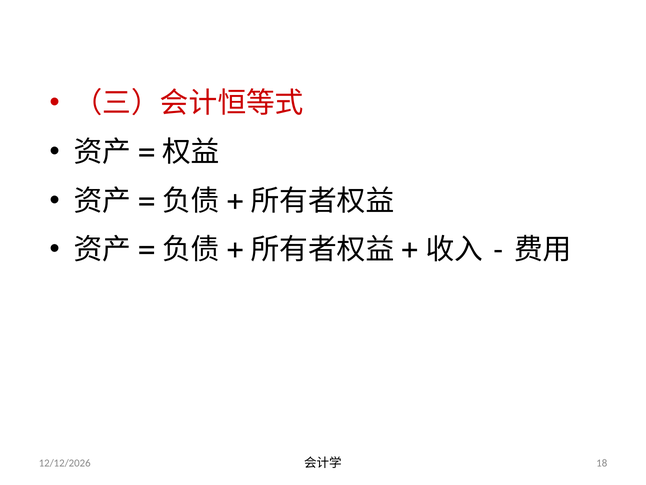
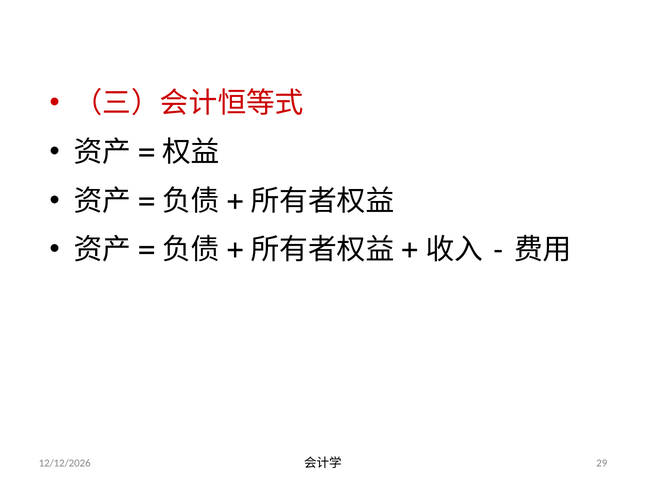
18: 18 -> 29 (602, 463)
